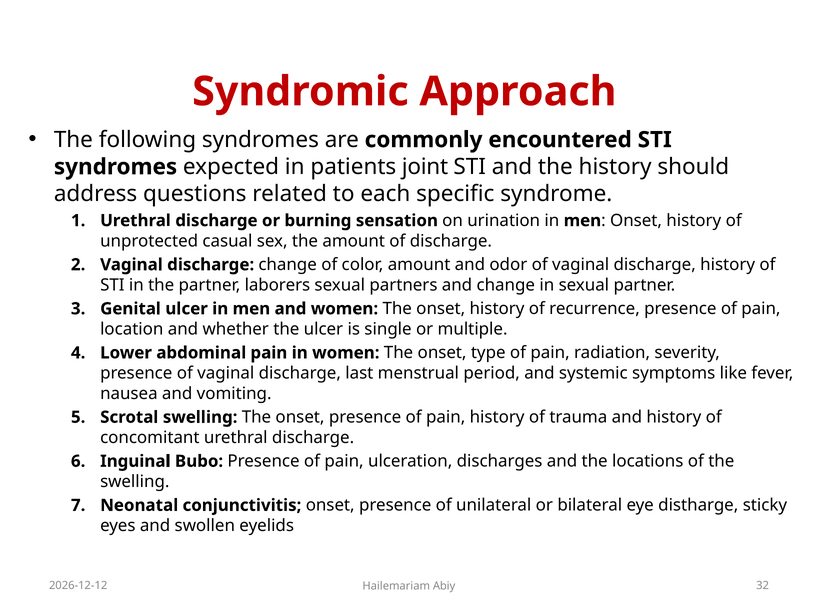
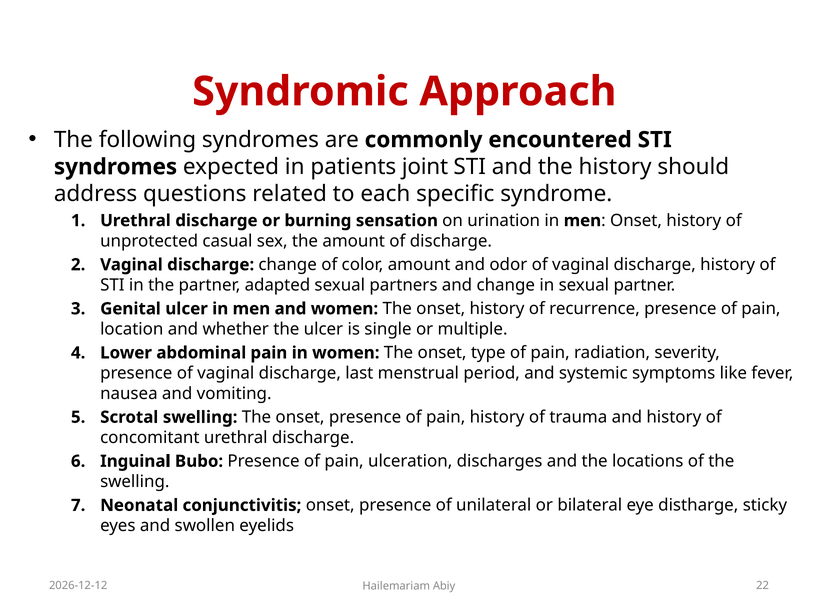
laborers: laborers -> adapted (277, 285)
32: 32 -> 22 (763, 585)
